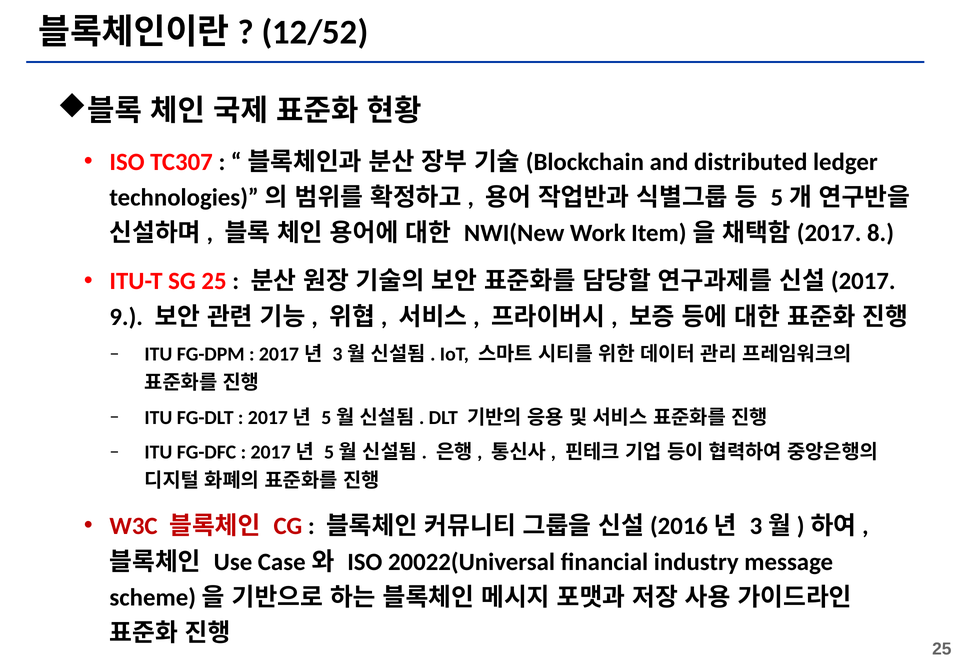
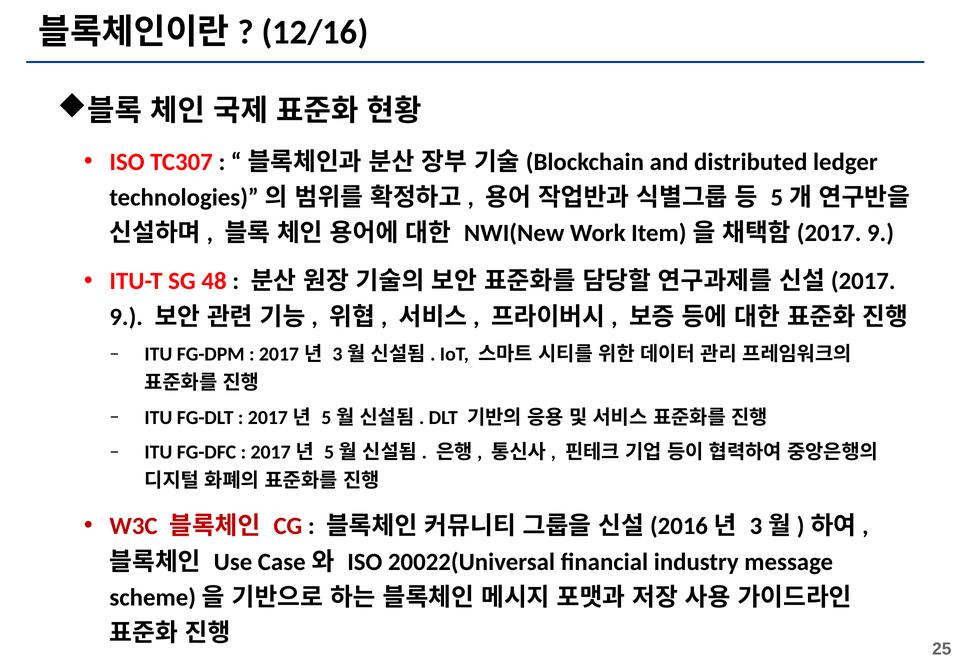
12/52: 12/52 -> 12/16 (315, 32)
8: 8 -> 9 (880, 233)
SG 25: 25 -> 48 (214, 281)
